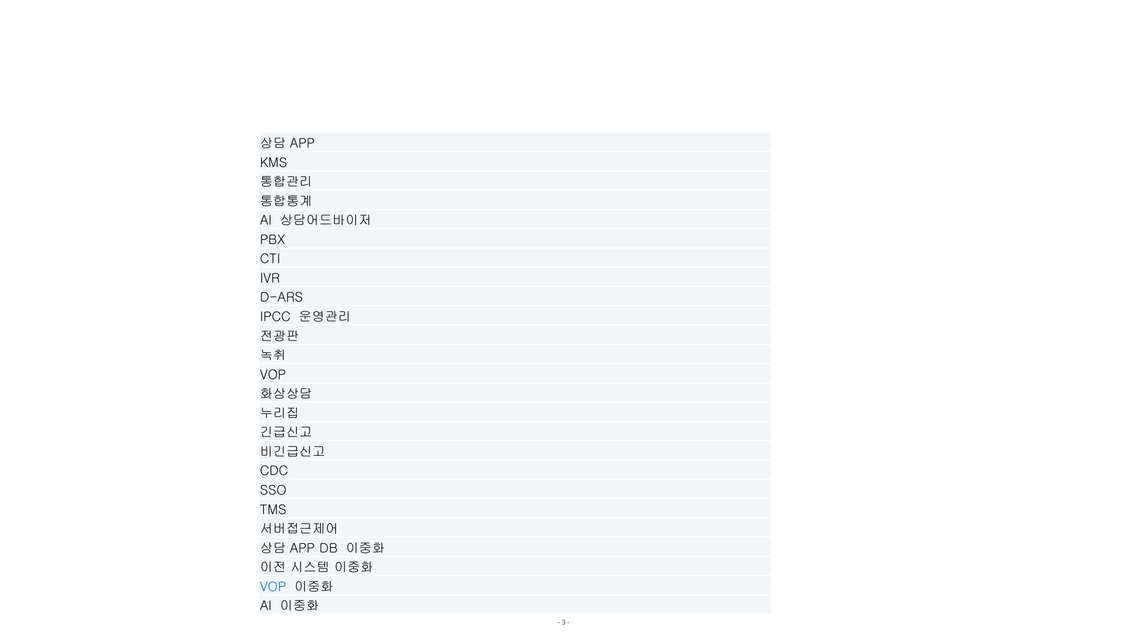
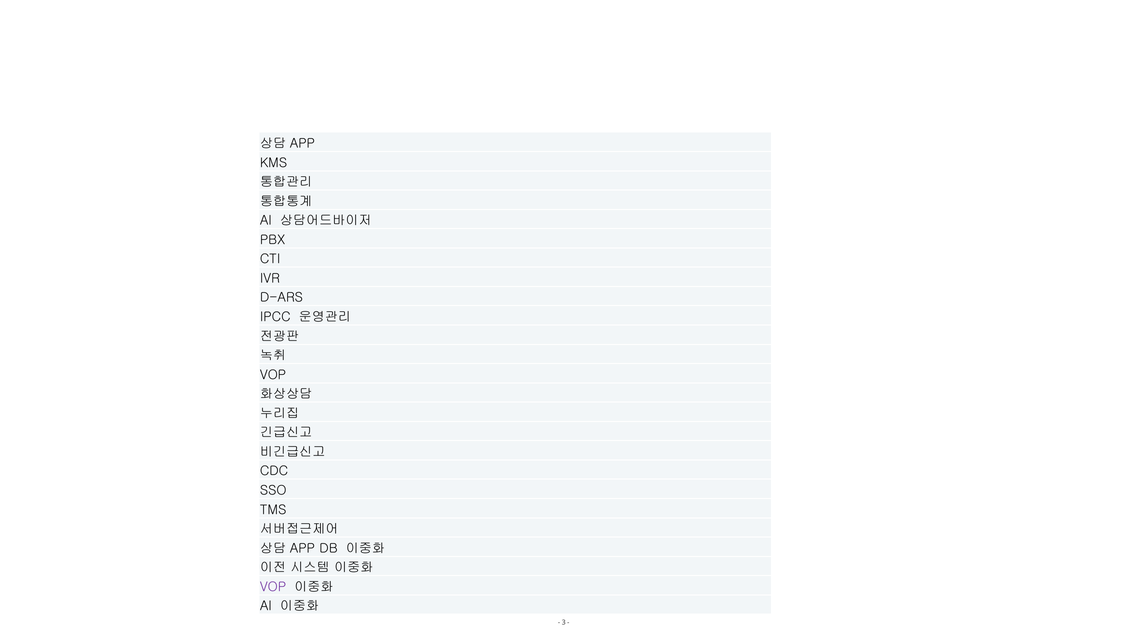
VOP colour: blue -> purple (273, 587)
